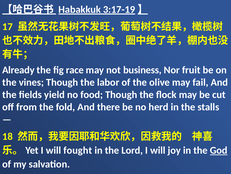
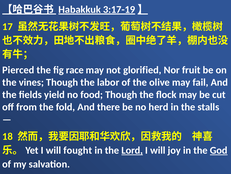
Already: Already -> Pierced (18, 70)
business: business -> glorified (142, 70)
Lord underline: none -> present (132, 150)
